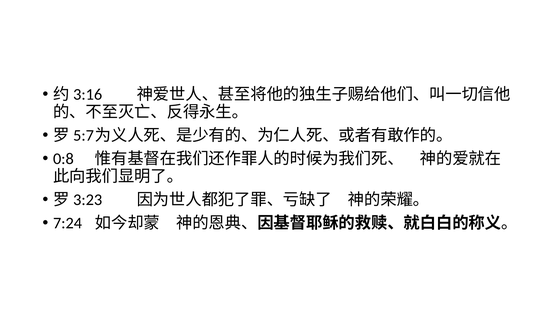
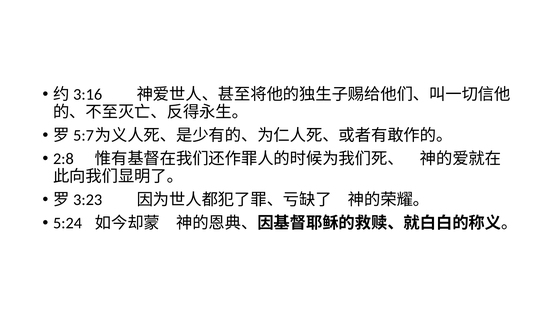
0:8: 0:8 -> 2:8 (63, 159)
7:24: 7:24 -> 5:24 (68, 223)
